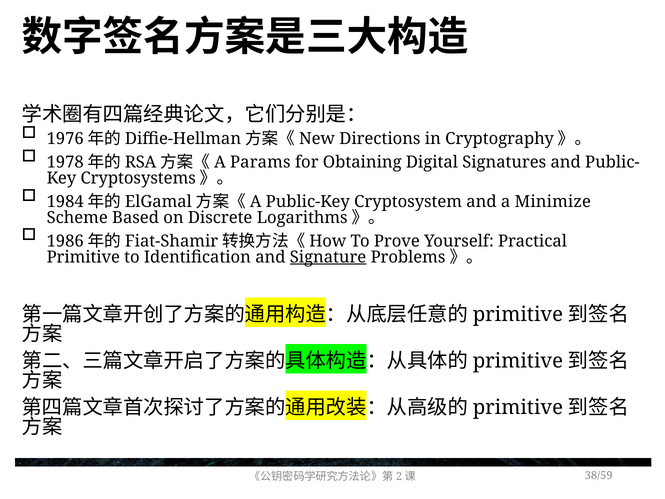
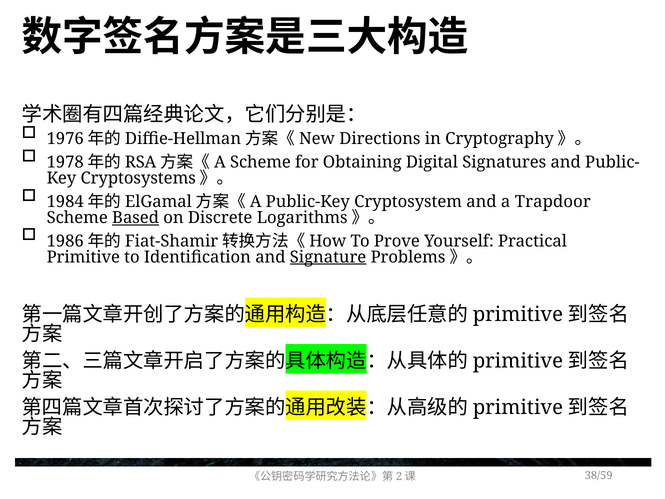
Params: Params -> Scheme (260, 162)
Minimize: Minimize -> Trapdoor (553, 202)
Based underline: none -> present (136, 218)
